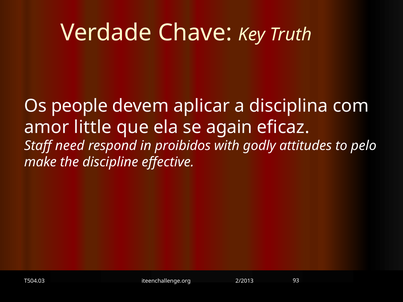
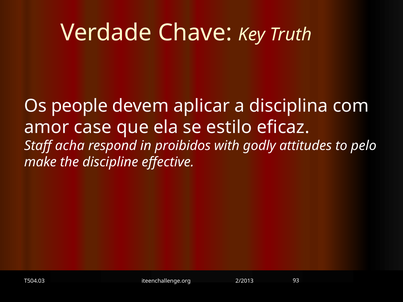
little: little -> case (93, 128)
again: again -> estilo (229, 128)
need: need -> acha (70, 146)
